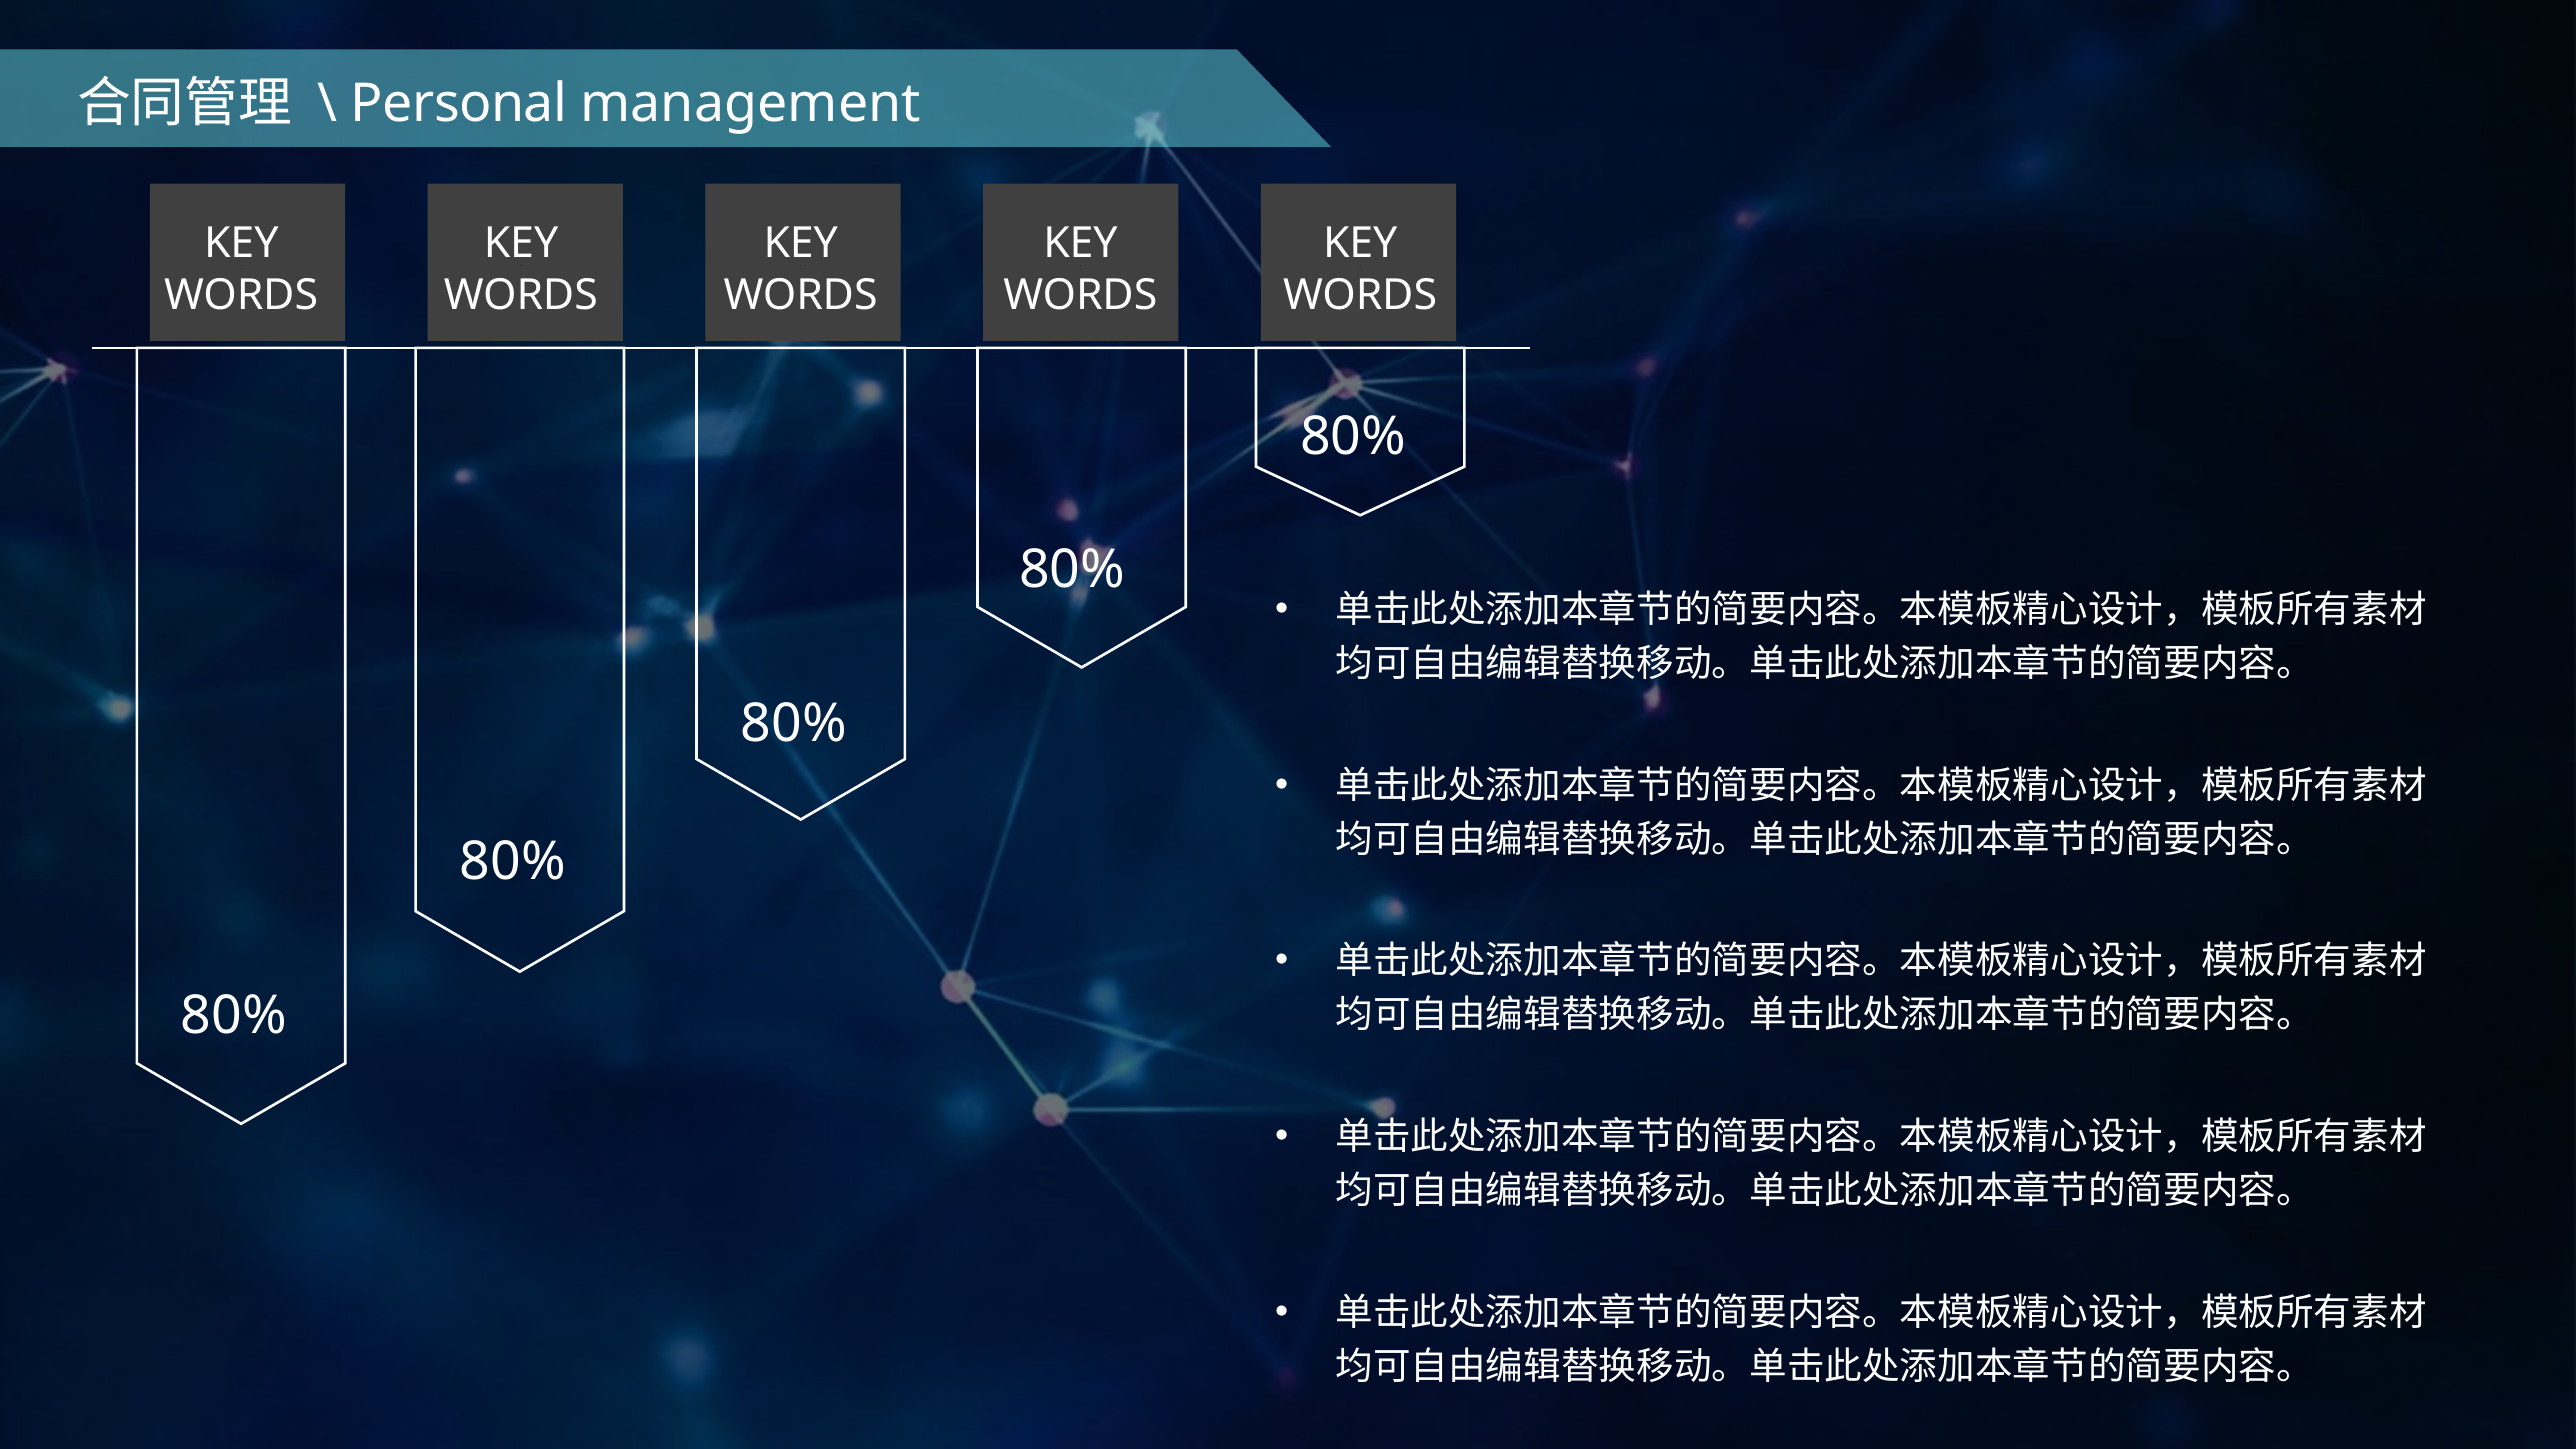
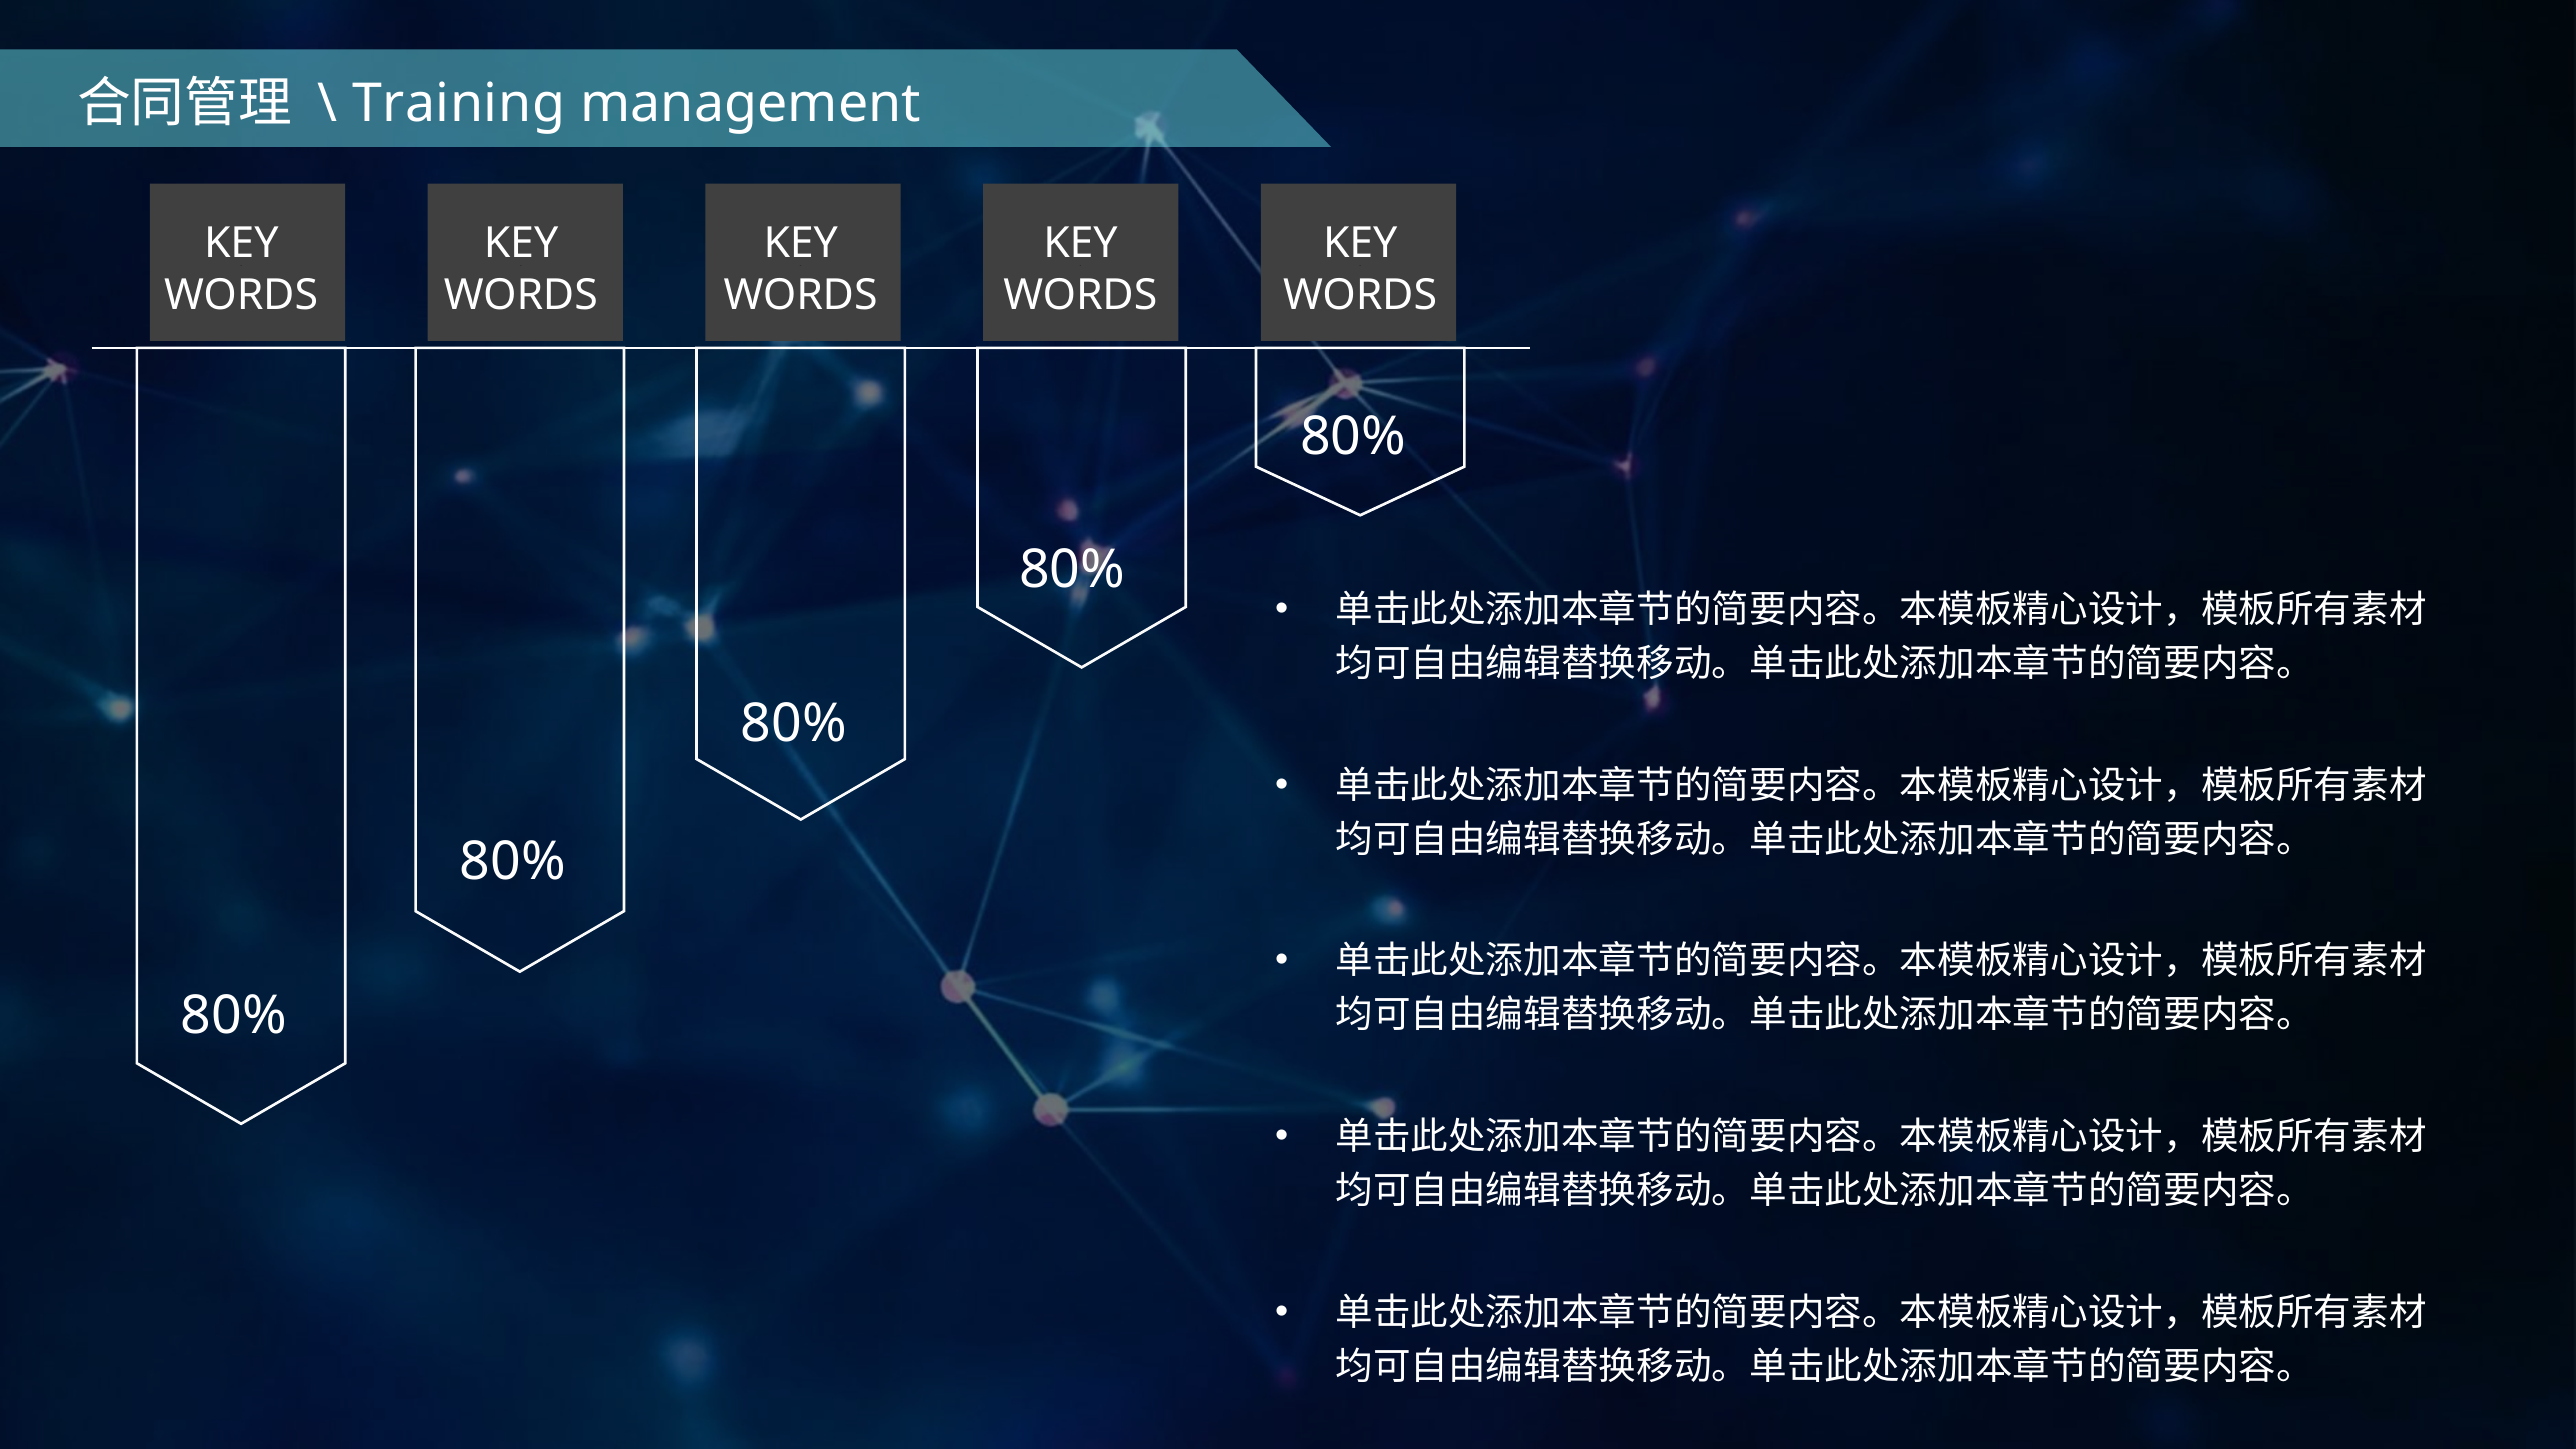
Personal: Personal -> Training (459, 104)
